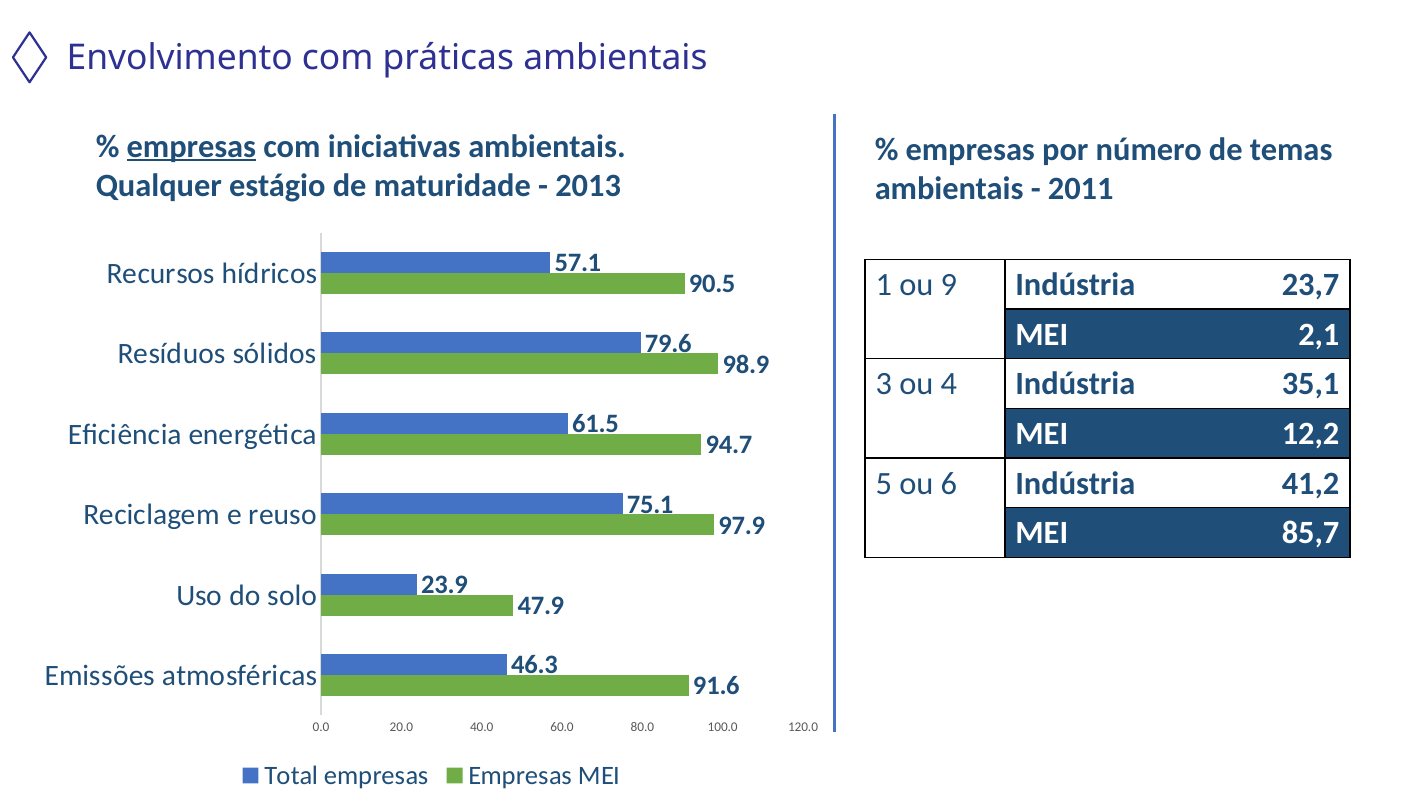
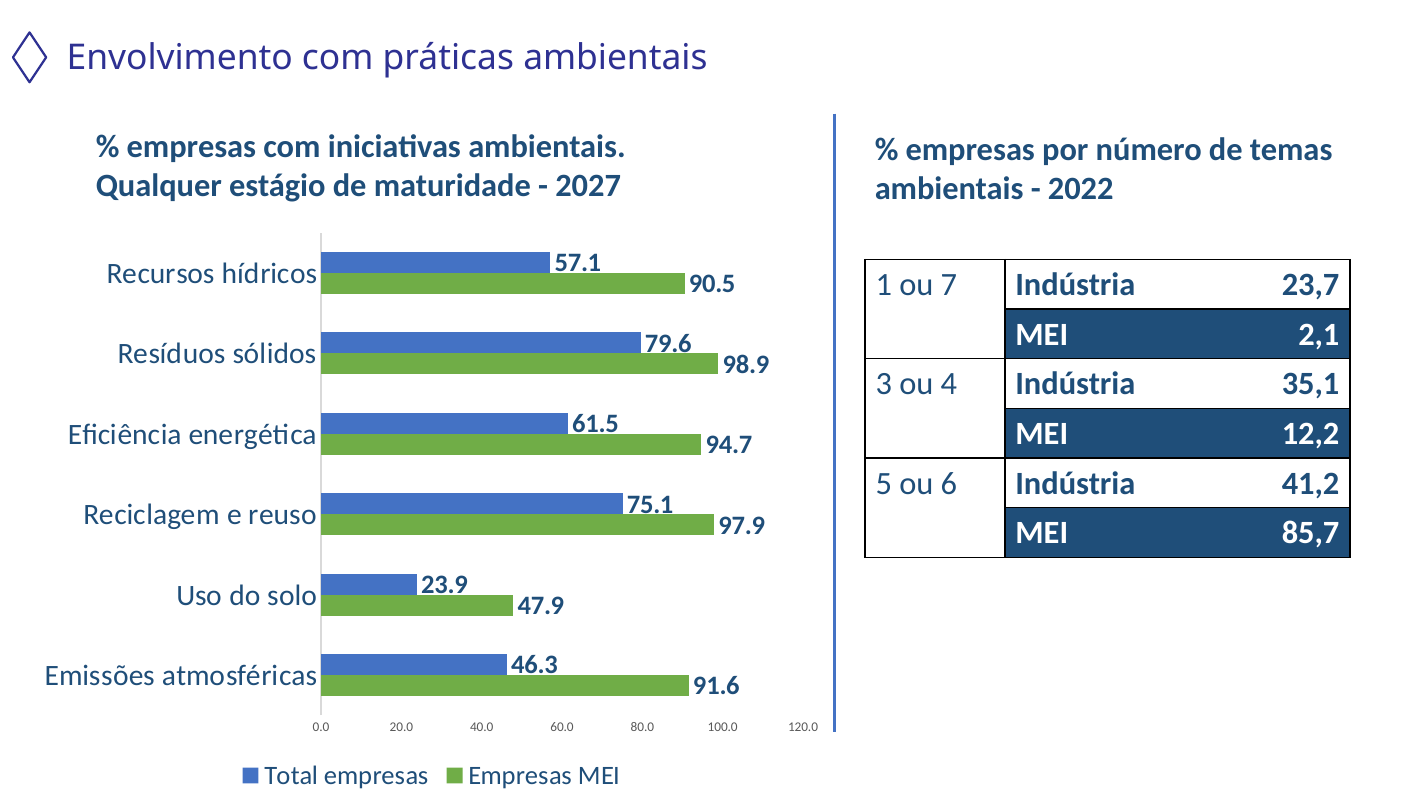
empresas underline: present -> none (191, 146)
2013: 2013 -> 2027 (588, 185)
2011: 2011 -> 2022 (1081, 189)
9: 9 -> 7 (949, 285)
